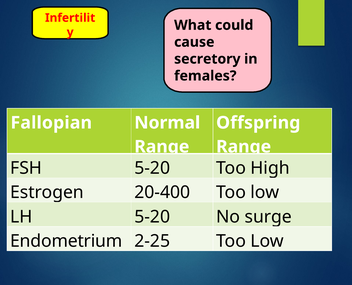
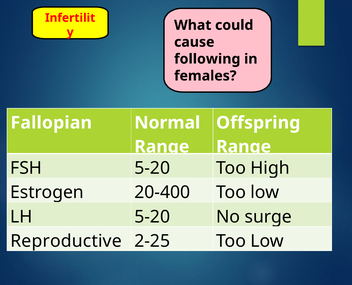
secretory: secretory -> following (207, 59)
Endometrium: Endometrium -> Reproductive (66, 241)
